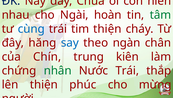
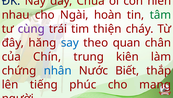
cùng colour: blue -> purple (31, 29)
ngàn: ngàn -> quan (127, 43)
nhân colour: green -> blue (58, 70)
Nước Trái: Trái -> Biết (127, 70)
lên thiện: thiện -> tiếng (44, 84)
mừng: mừng -> mang (155, 84)
